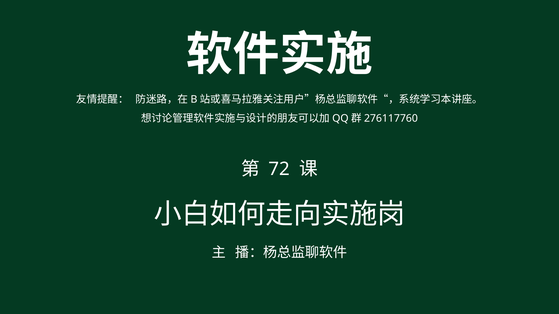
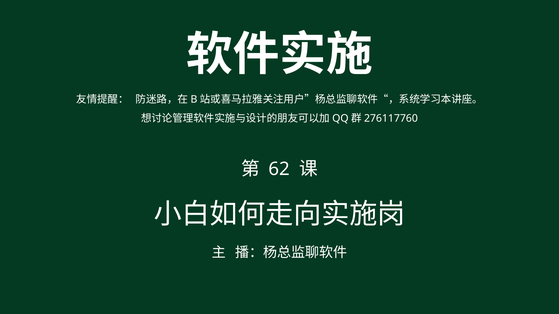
72: 72 -> 62 (279, 169)
